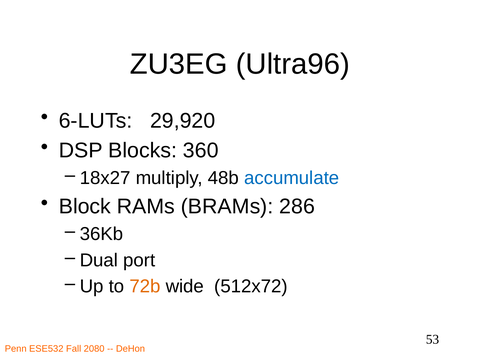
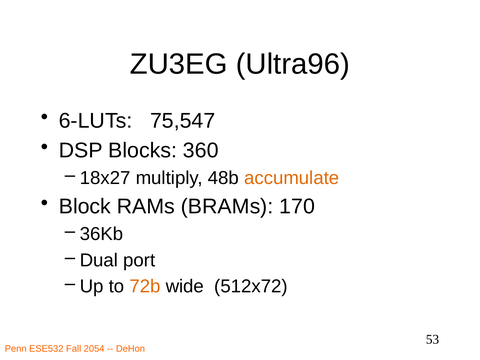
29,920: 29,920 -> 75,547 (183, 121)
accumulate colour: blue -> orange (292, 178)
286: 286 -> 170 (297, 207)
2080: 2080 -> 2054 (94, 349)
